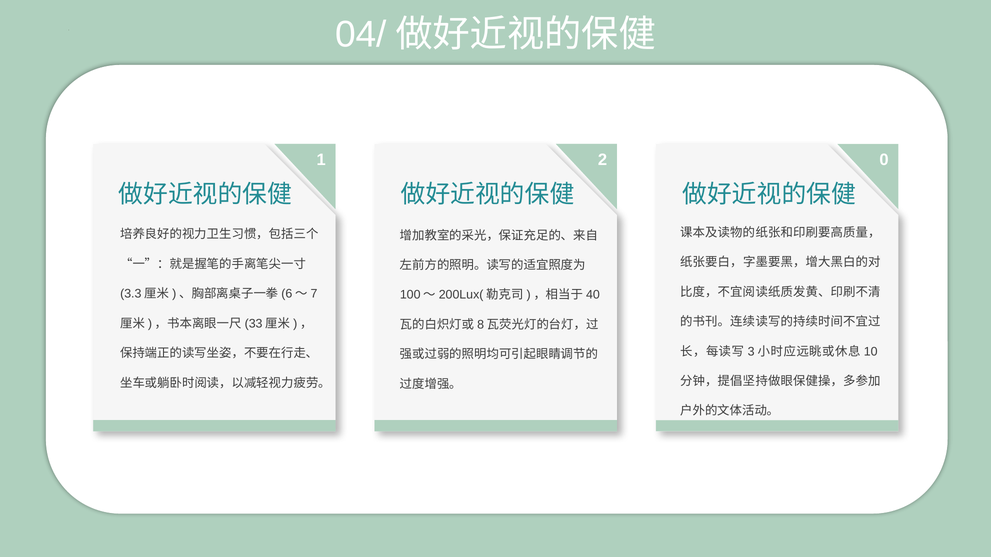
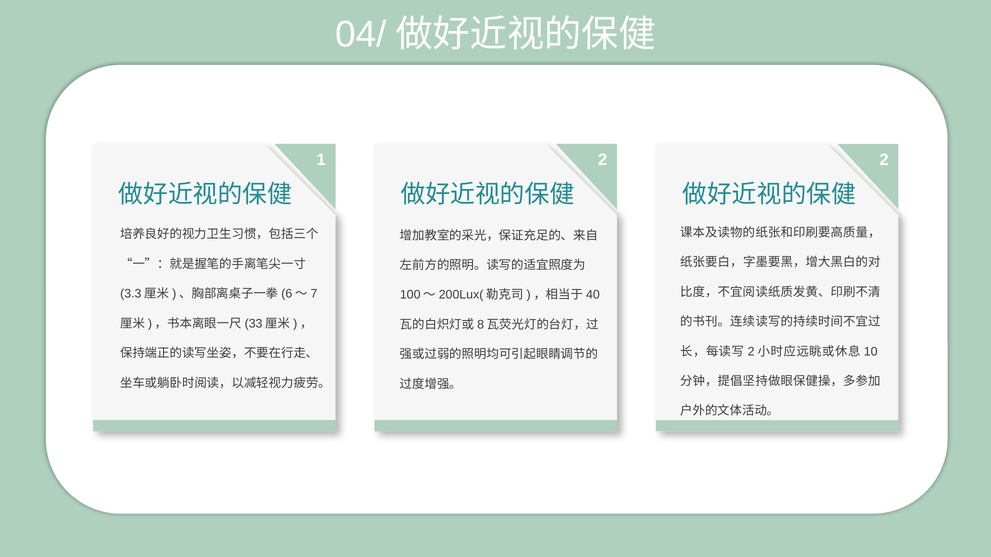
1 0: 0 -> 2 (884, 160)
3: 3 -> 2 (751, 352)
